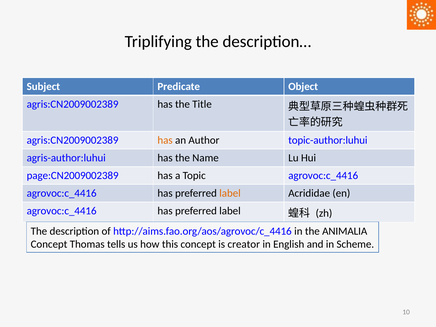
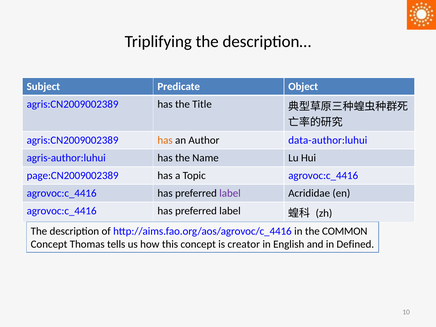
topic-author:luhui: topic-author:luhui -> data-author:luhui (328, 140)
label colour: orange -> purple (230, 193)
ANIMALIA: ANIMALIA -> COMMON (345, 231)
Scheme: Scheme -> Defined (355, 244)
